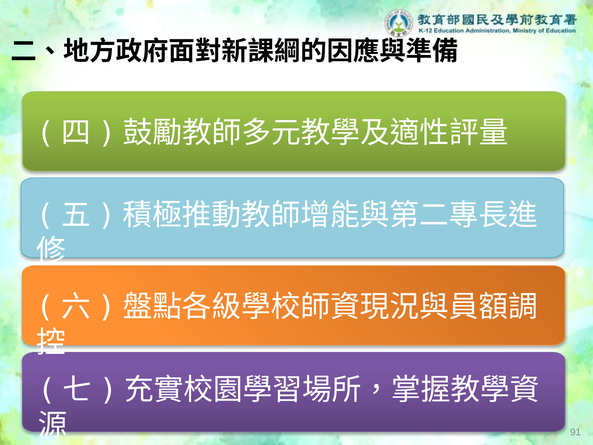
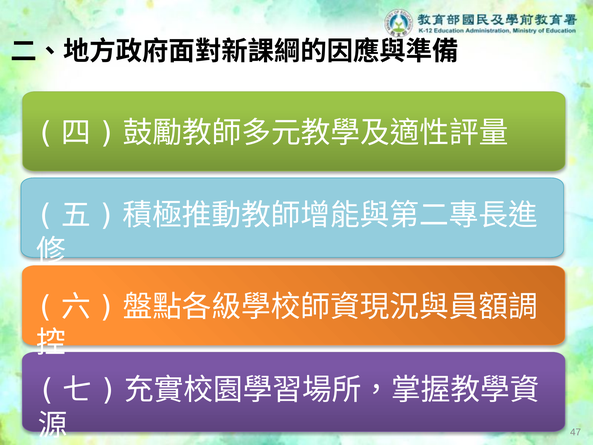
91: 91 -> 47 (576, 432)
